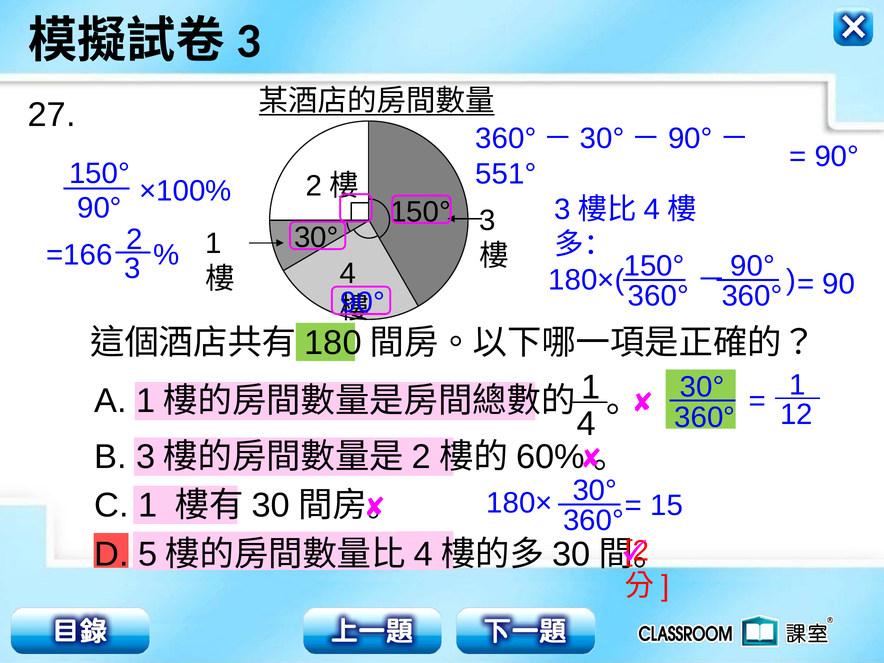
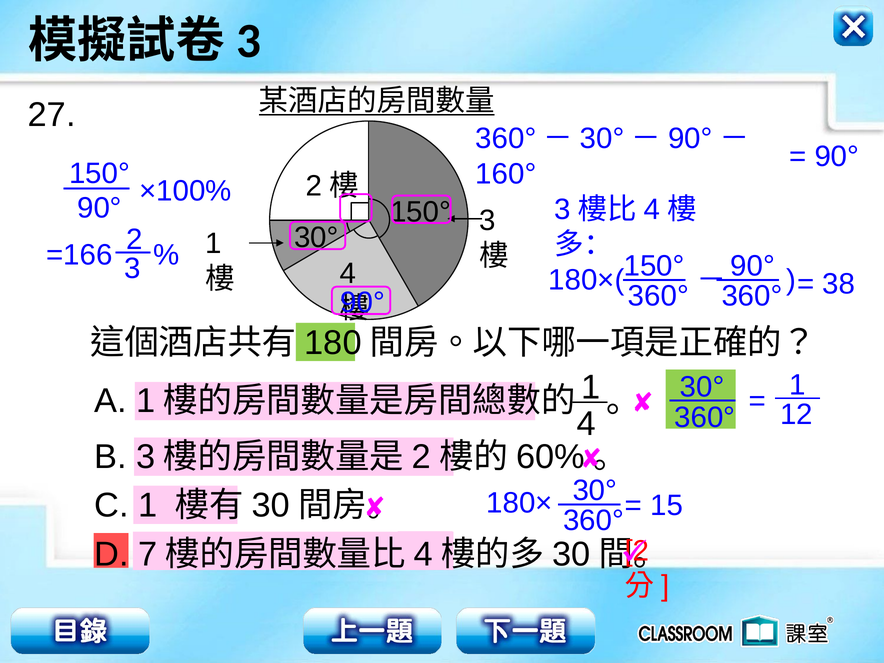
551°: 551° -> 160° (506, 174)
90: 90 -> 38 (839, 284)
5: 5 -> 7 (148, 554)
